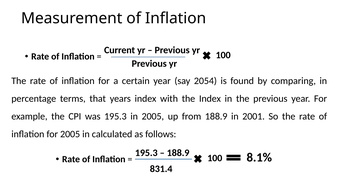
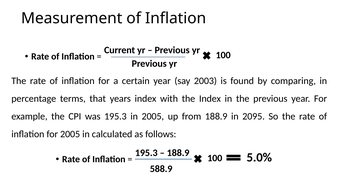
2054: 2054 -> 2003 (205, 81)
2001: 2001 -> 2095 (254, 116)
8.1%: 8.1% -> 5.0% (259, 157)
831.4: 831.4 -> 588.9 (161, 168)
